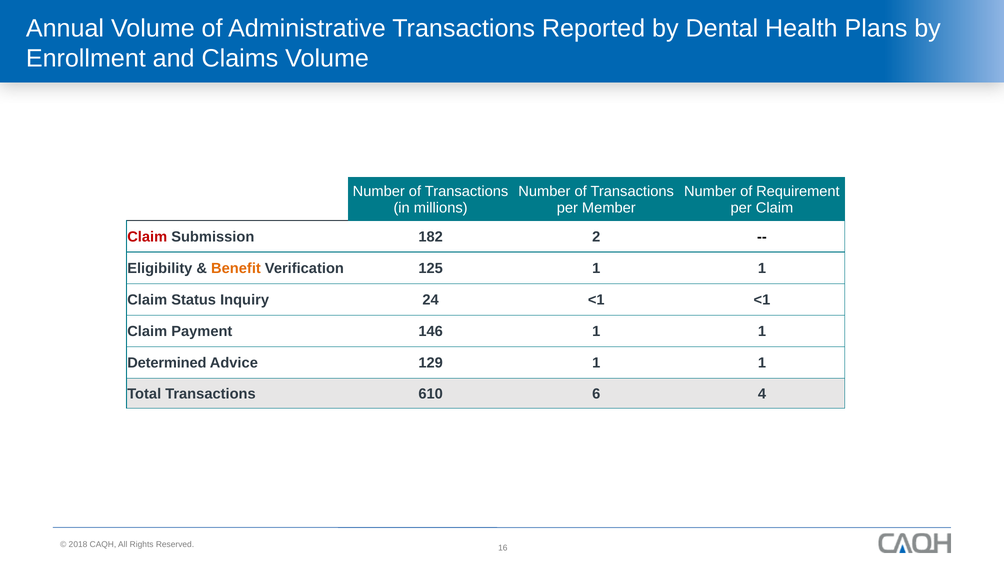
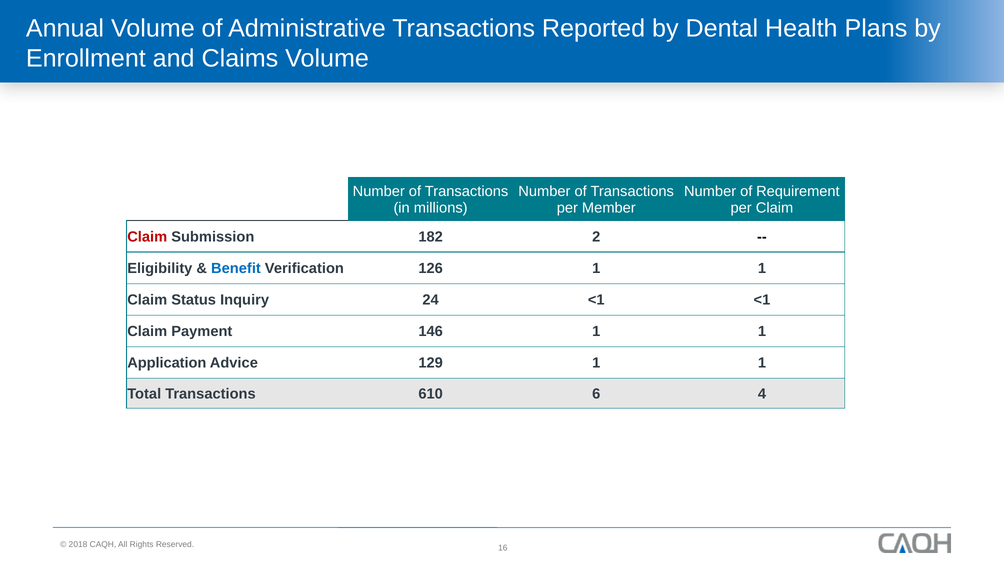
Benefit colour: orange -> blue (236, 268)
125: 125 -> 126 (431, 268)
Determined: Determined -> Application (167, 363)
